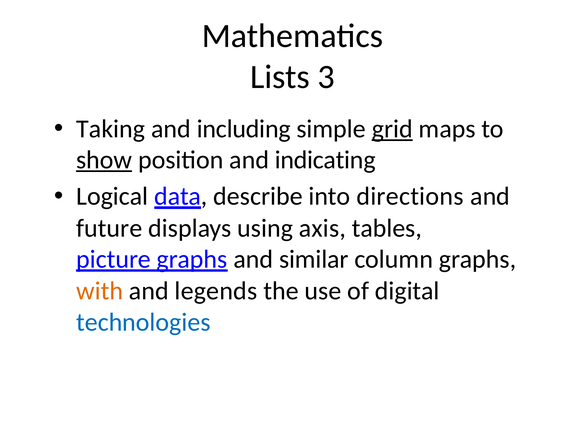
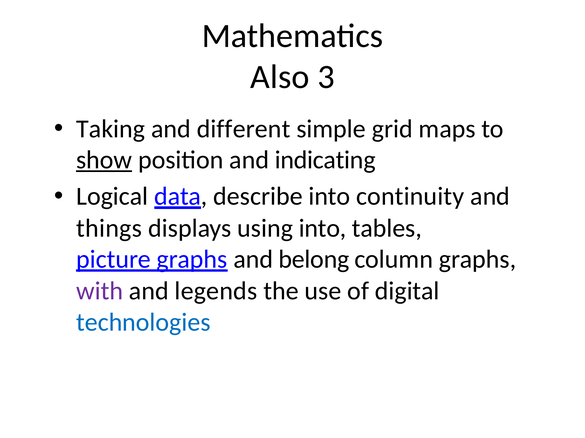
Lists: Lists -> Also (280, 77)
including: including -> different (244, 129)
grid underline: present -> none (392, 129)
directions: directions -> continuity (410, 197)
future: future -> things (109, 229)
using axis: axis -> into (323, 229)
similar: similar -> belong (314, 260)
with colour: orange -> purple (100, 292)
